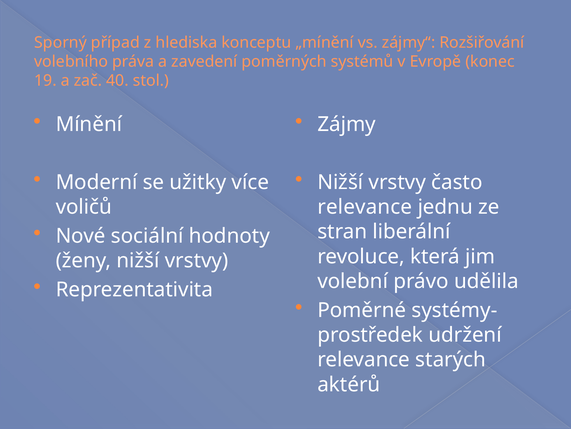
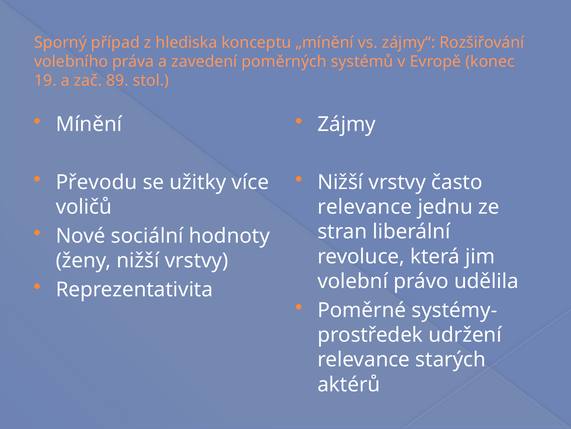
40: 40 -> 89 (117, 81)
Moderní: Moderní -> Převodu (96, 182)
